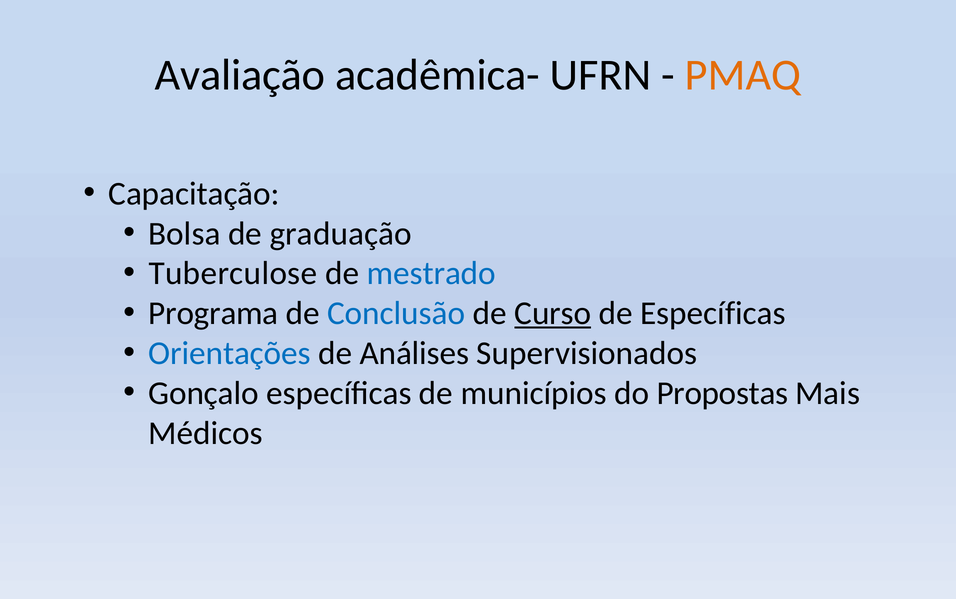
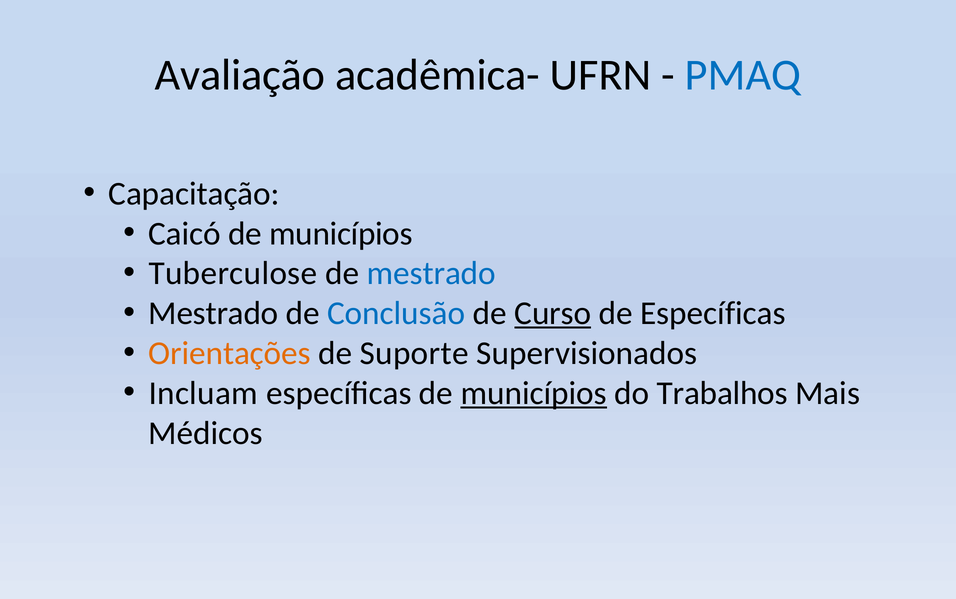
PMAQ colour: orange -> blue (743, 75)
Bolsa: Bolsa -> Caicó (185, 234)
graduação: graduação -> municípios (341, 234)
Programa: Programa -> Mestrado (213, 313)
Orientações colour: blue -> orange (230, 353)
Análises: Análises -> Suporte (414, 353)
Gonçalo: Gonçalo -> Incluam (203, 393)
municípios underline: none -> present (534, 393)
Propostas: Propostas -> Trabalhos (722, 393)
